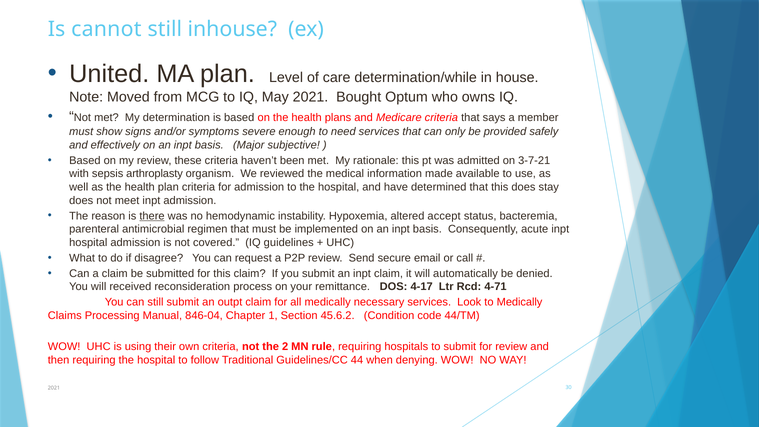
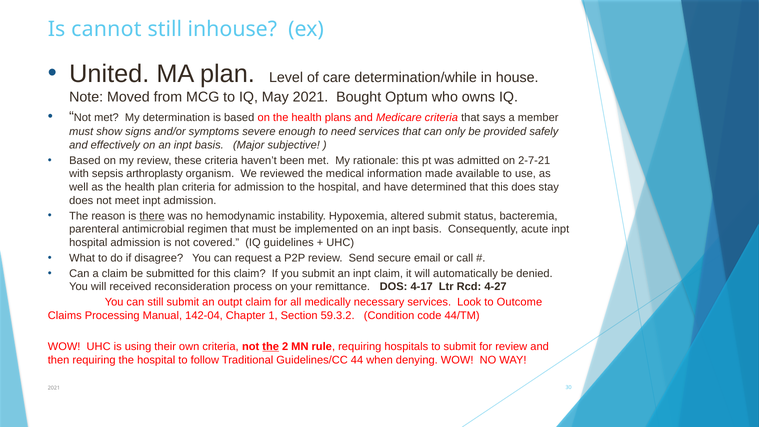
3-7-21: 3-7-21 -> 2-7-21 (534, 161)
altered accept: accept -> submit (444, 216)
4-71: 4-71 -> 4-27 (495, 287)
to Medically: Medically -> Outcome (519, 302)
846-04: 846-04 -> 142-04 (204, 316)
45.6.2: 45.6.2 -> 59.3.2 (338, 316)
the underline: none -> present (271, 347)
